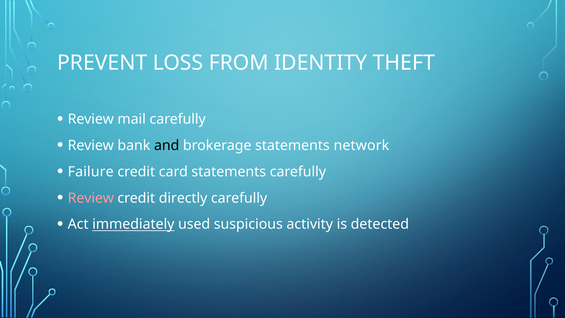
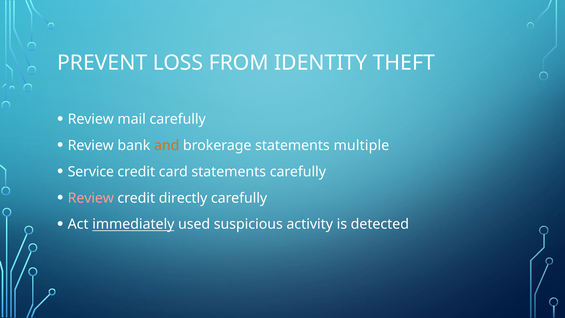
and colour: black -> orange (167, 145)
network: network -> multiple (361, 145)
Failure: Failure -> Service (91, 172)
